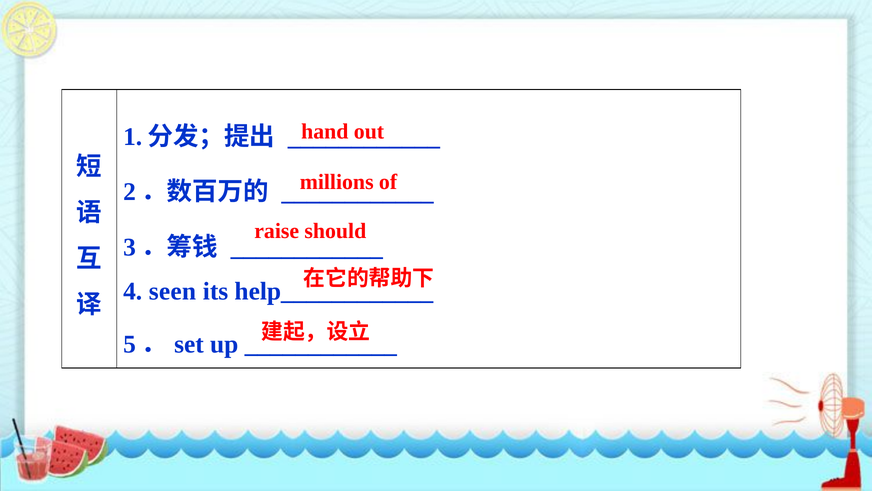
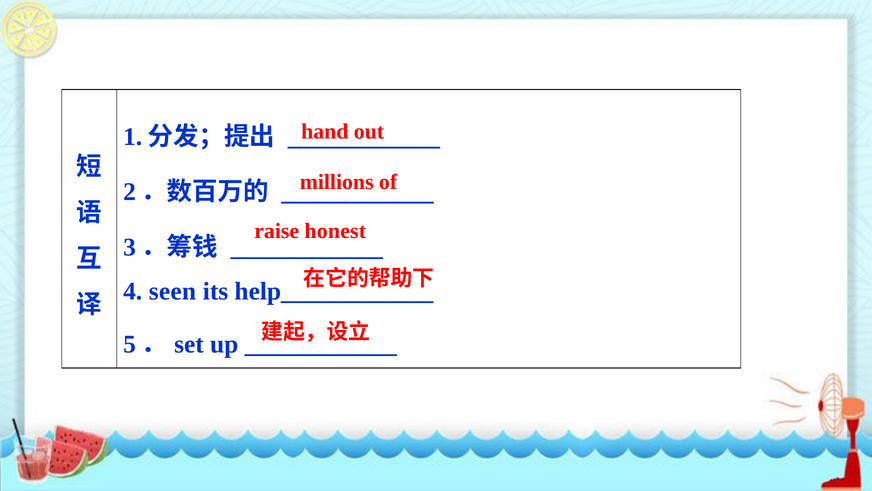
should: should -> honest (335, 231)
